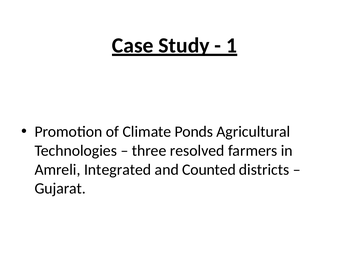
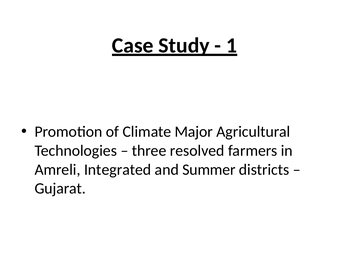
Ponds: Ponds -> Major (194, 132)
Counted: Counted -> Summer (209, 169)
